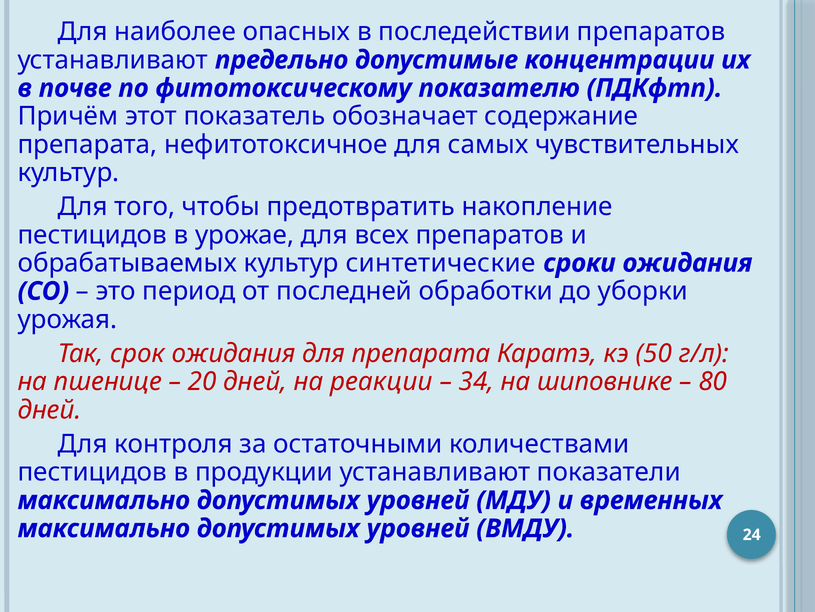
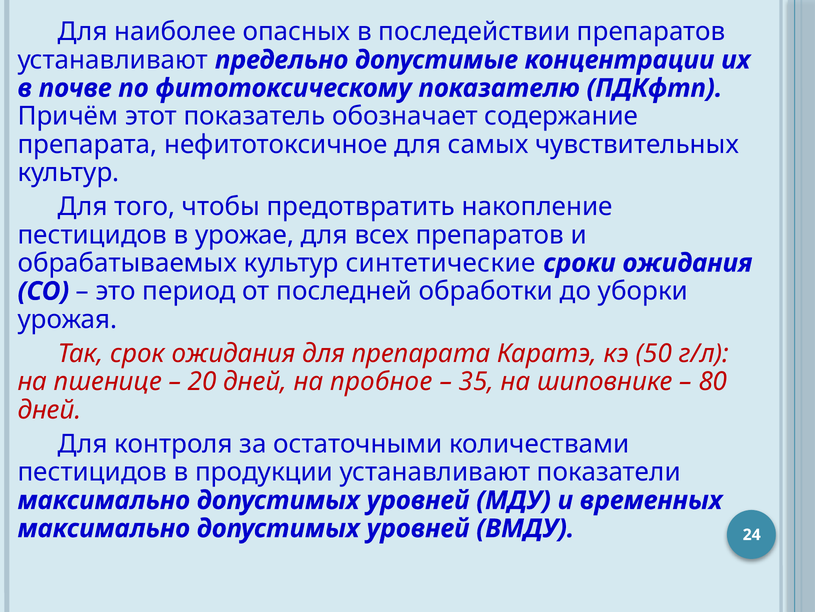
реакции: реакции -> пробное (381, 381)
34: 34 -> 35 (476, 381)
